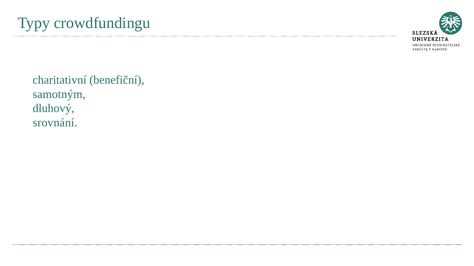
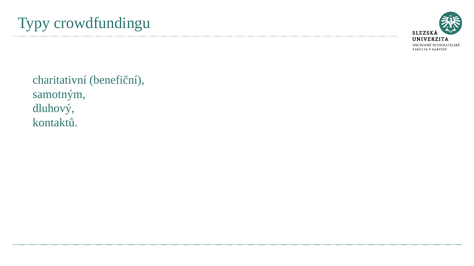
srovnání: srovnání -> kontaktů (55, 123)
